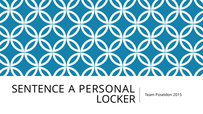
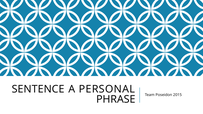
LOCKER: LOCKER -> PHRASE (116, 99)
